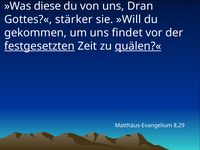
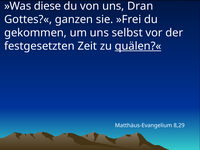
stärker: stärker -> ganzen (74, 19)
»Will: »Will -> »Frei (129, 19)
findet: findet -> selbst (127, 33)
festgesetzten underline: present -> none (39, 46)
